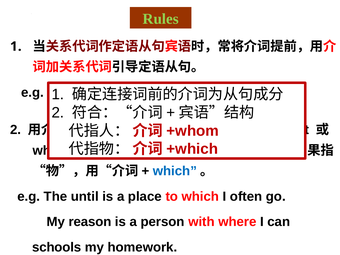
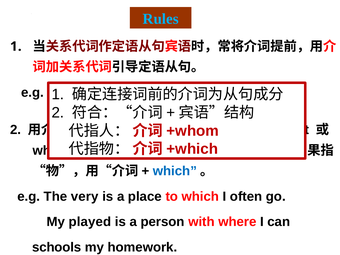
Rules colour: light green -> light blue (161, 19)
until: until -> very (85, 196)
reason: reason -> played (90, 222)
